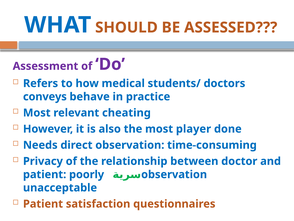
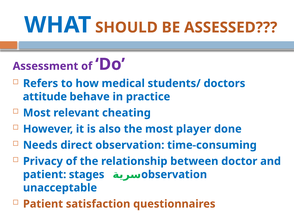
conveys: conveys -> attitude (45, 96)
poorly: poorly -> stages (87, 174)
